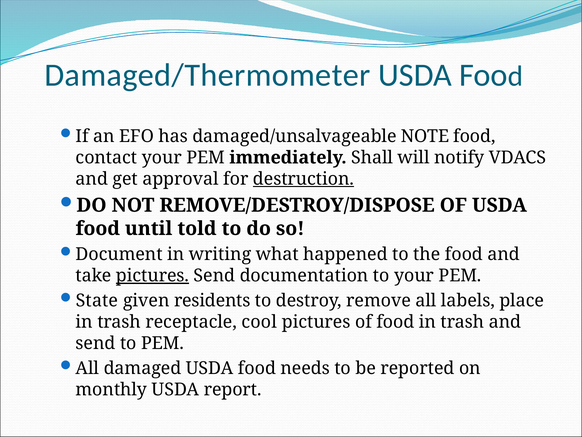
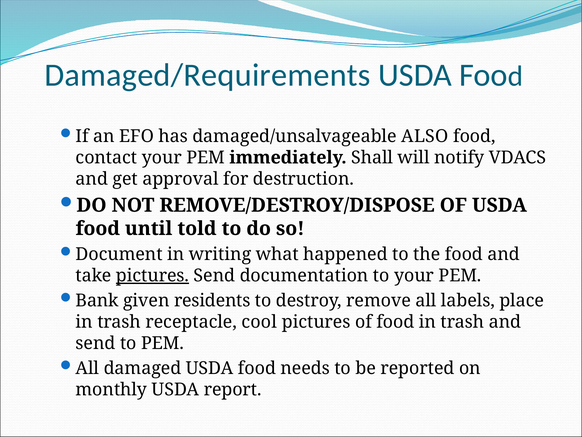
Damaged/Thermometer: Damaged/Thermometer -> Damaged/Requirements (208, 75)
NOTE: NOTE -> ALSO (425, 136)
destruction underline: present -> none (303, 179)
State: State -> Bank (97, 300)
